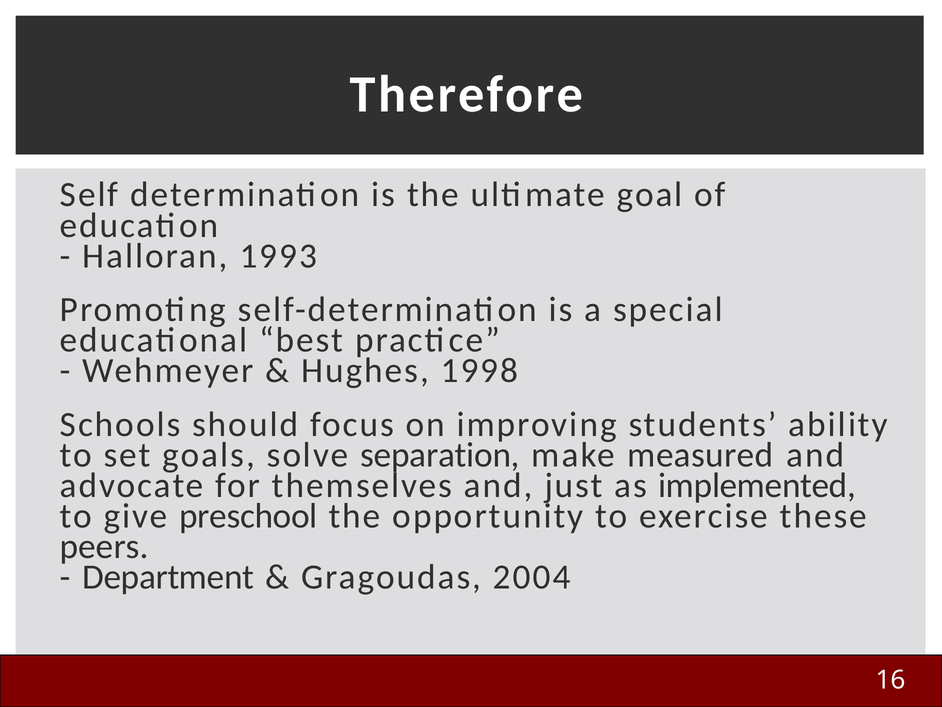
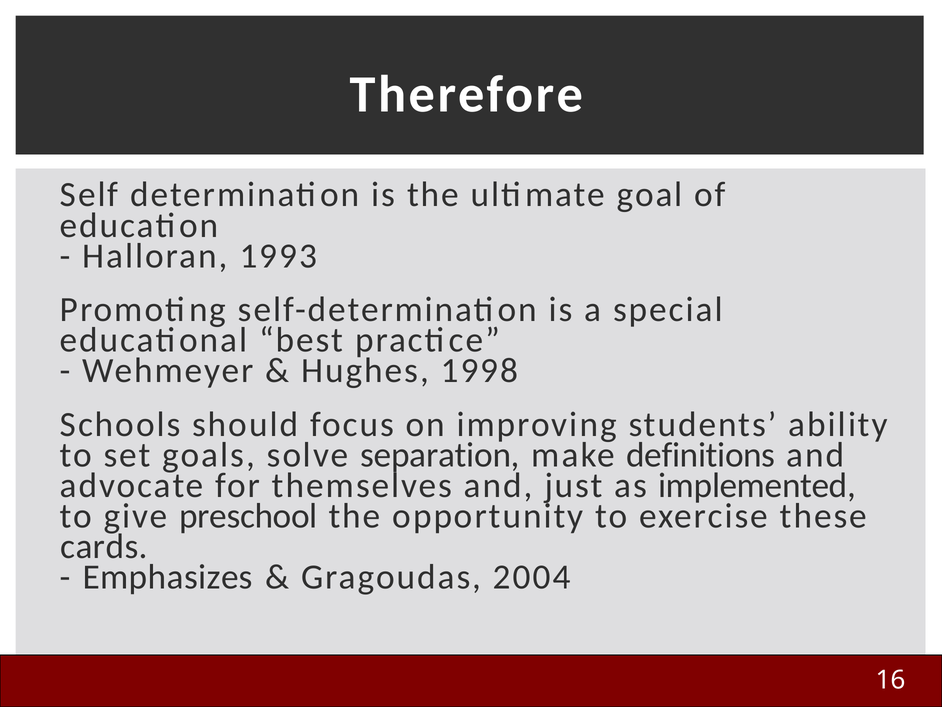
measured: measured -> definitions (701, 455)
peers: peers -> cards (104, 546)
Department: Department -> Emphasizes (168, 577)
